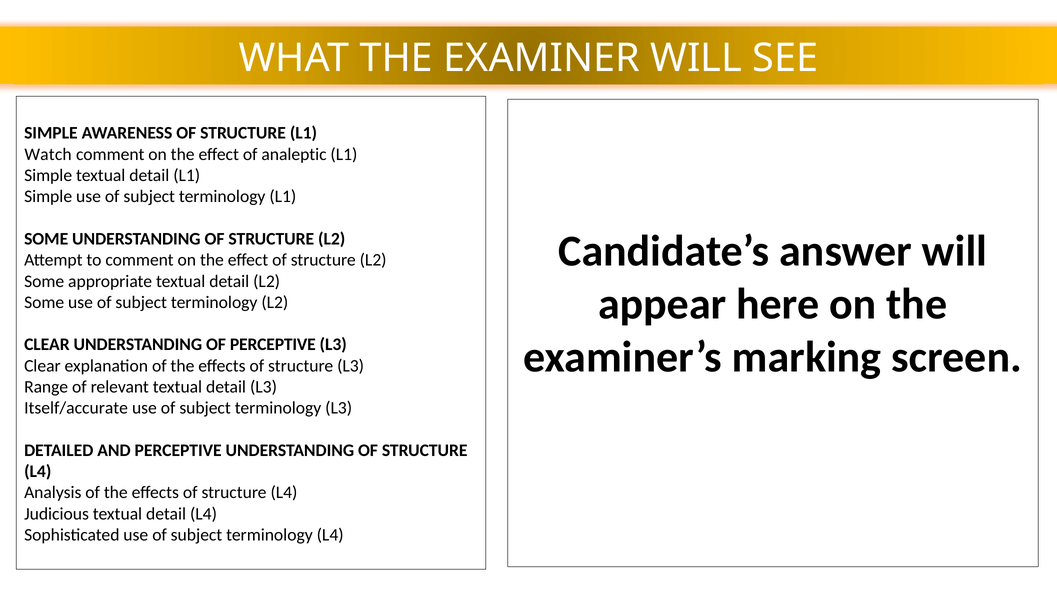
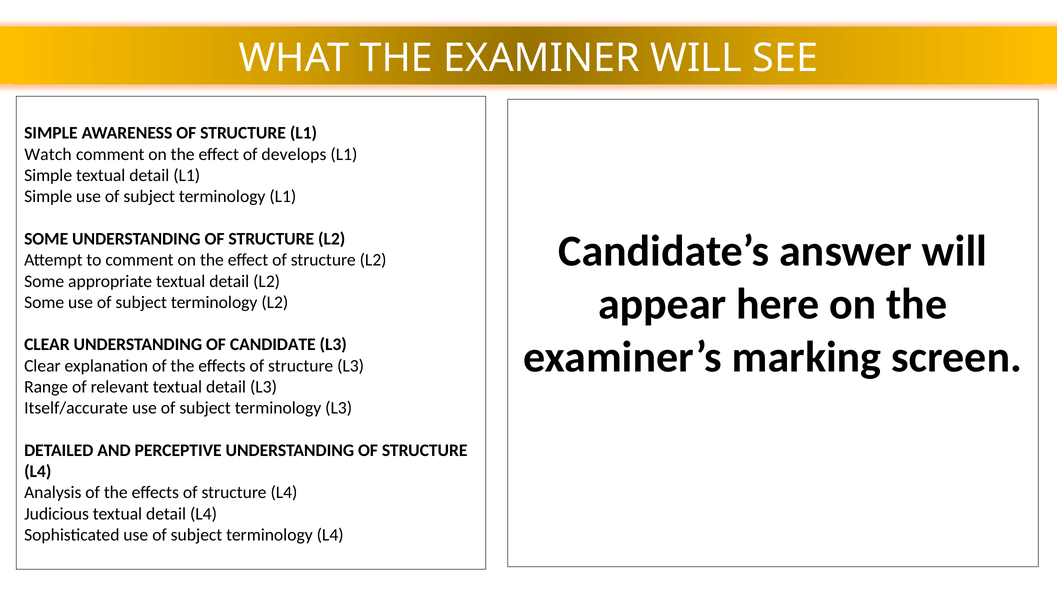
analeptic: analeptic -> develops (294, 154)
OF PERCEPTIVE: PERCEPTIVE -> CANDIDATE (273, 344)
